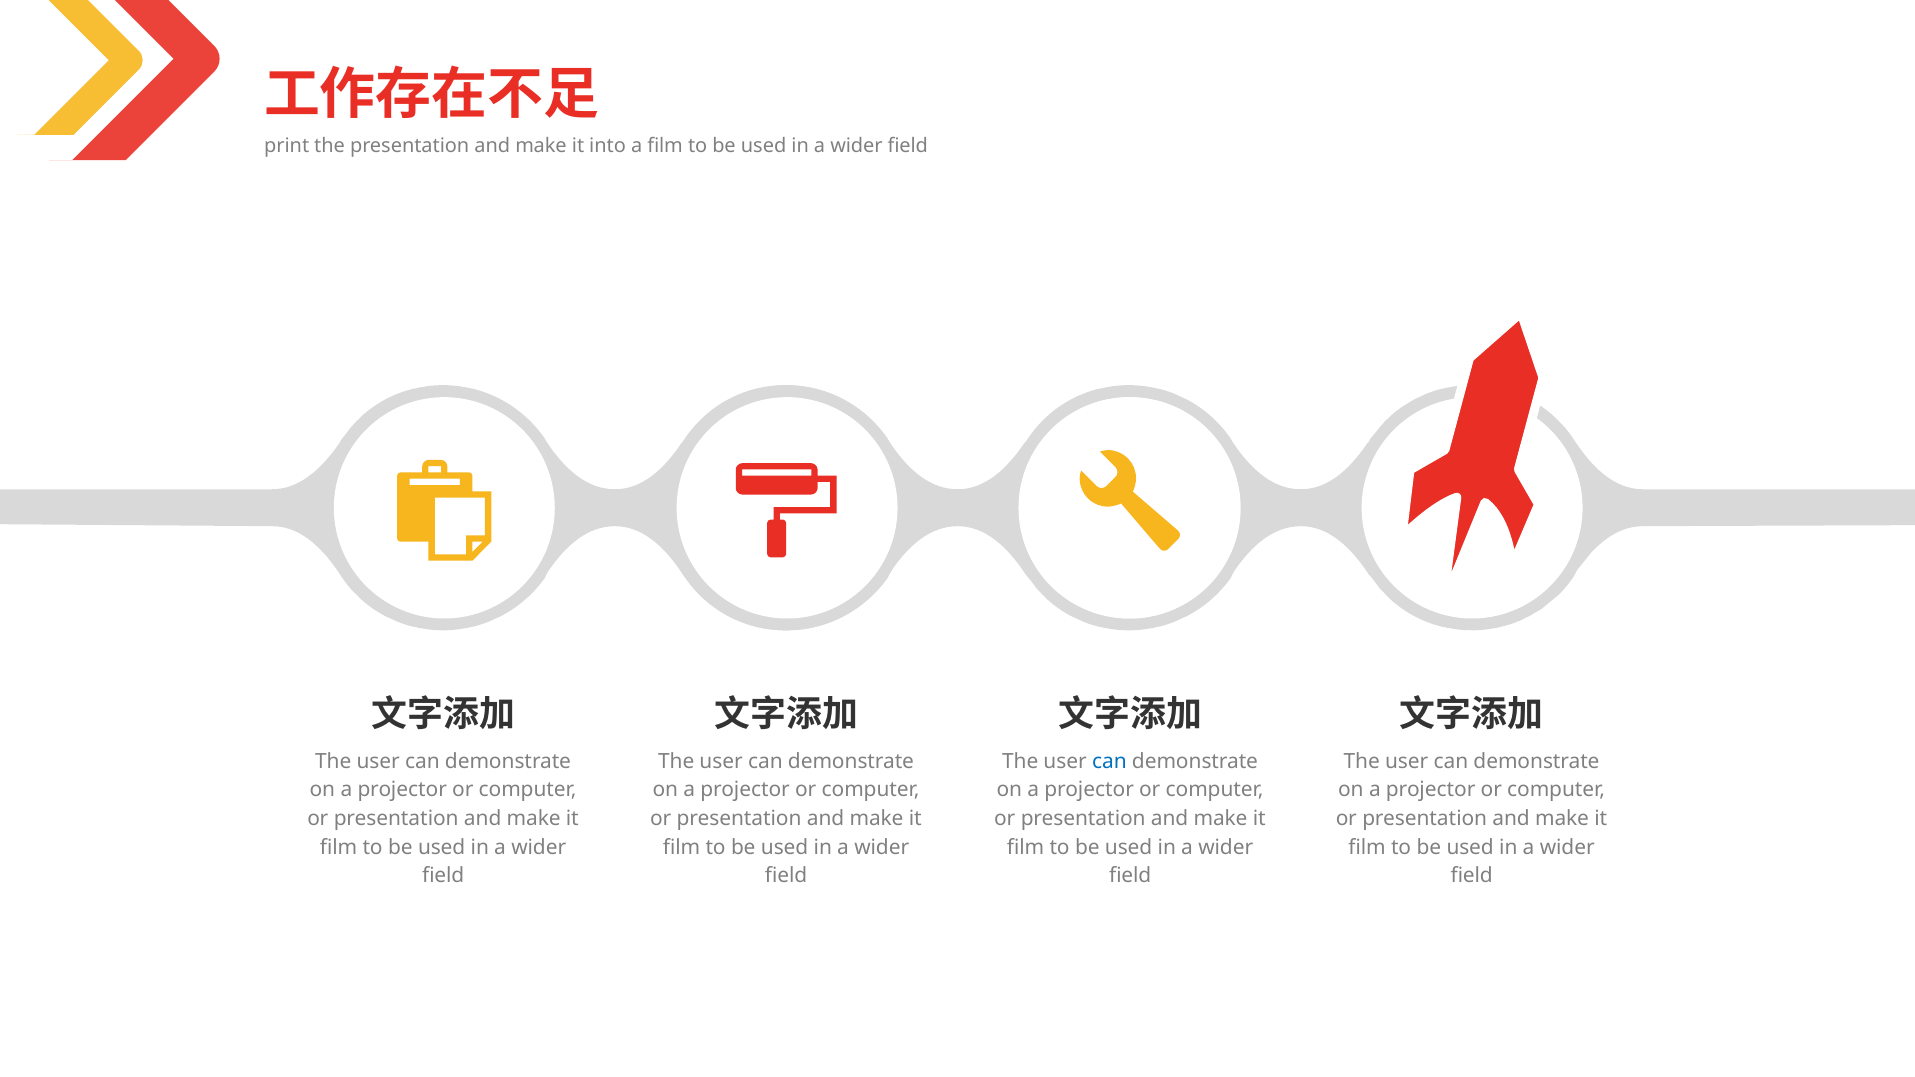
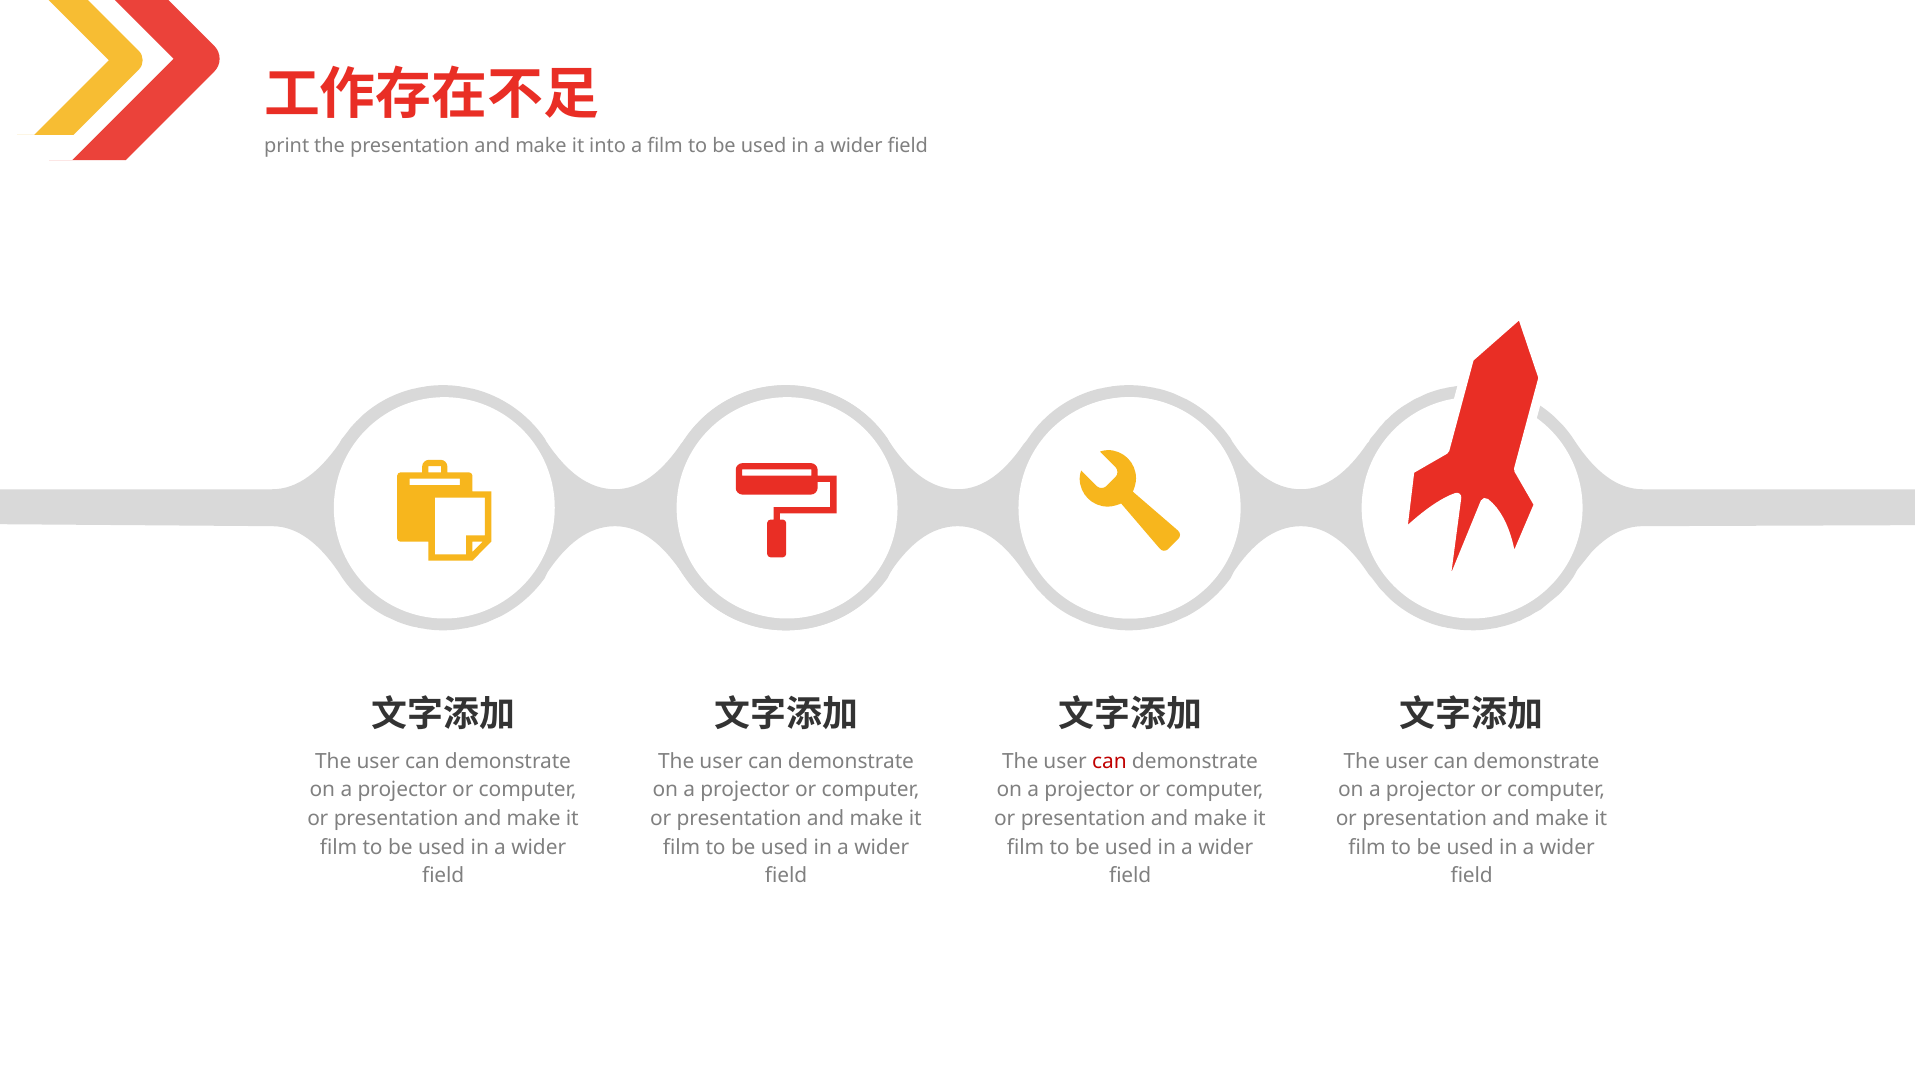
can colour: blue -> red (1109, 761)
